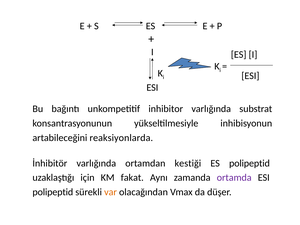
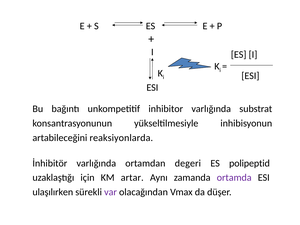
kestiği: kestiği -> degeri (188, 163)
fakat: fakat -> artar (132, 178)
polipeptid: polipeptid -> ulaşılırken (53, 192)
var colour: orange -> purple (111, 192)
